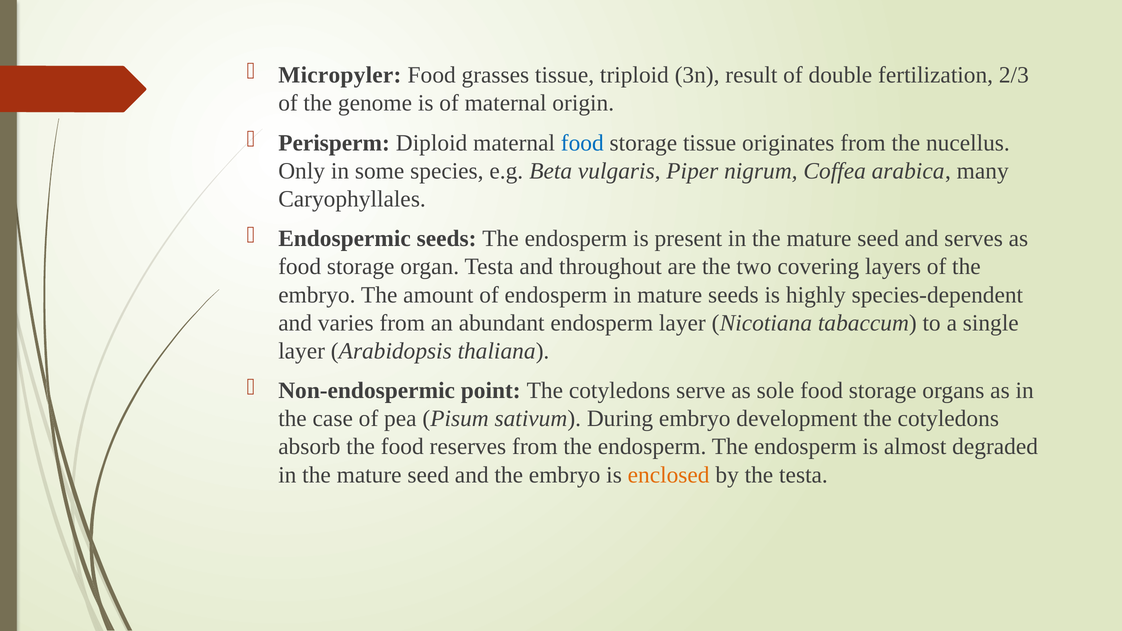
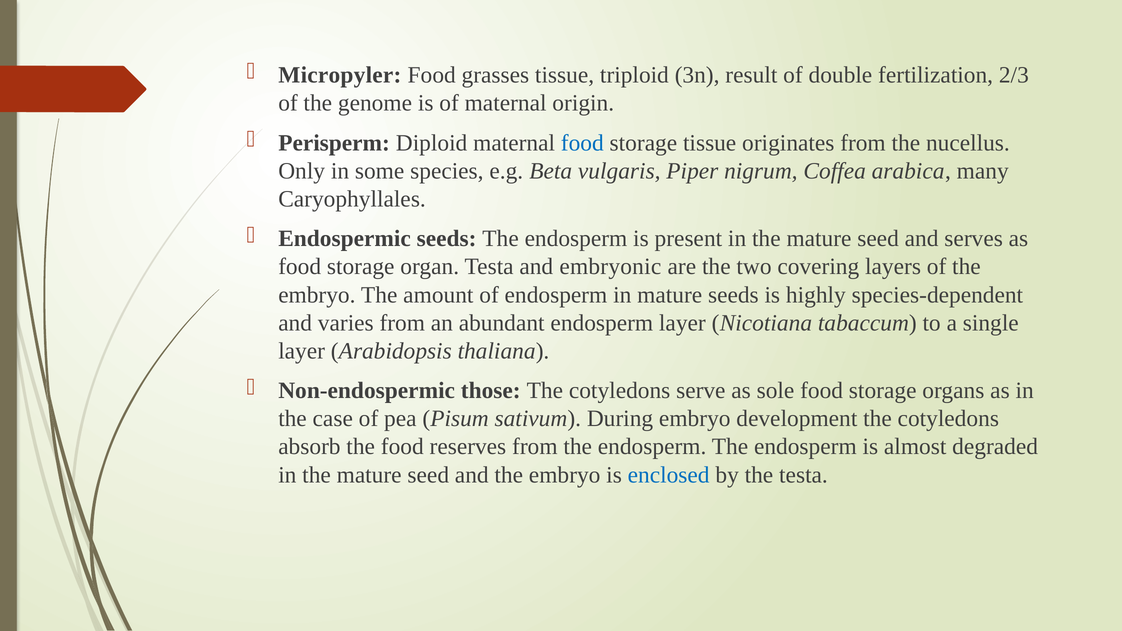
throughout: throughout -> embryonic (610, 267)
point: point -> those (491, 391)
enclosed colour: orange -> blue (669, 475)
